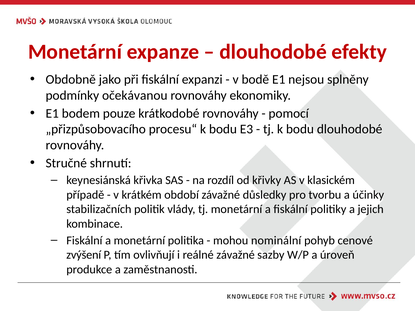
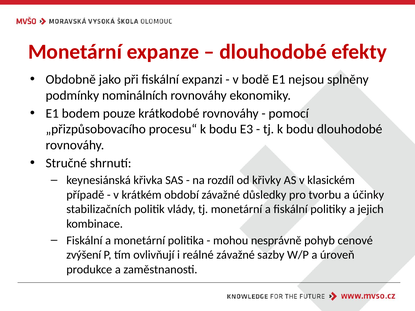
očekávanou: očekávanou -> nominálních (135, 95)
nominální: nominální -> nesprávně (276, 241)
